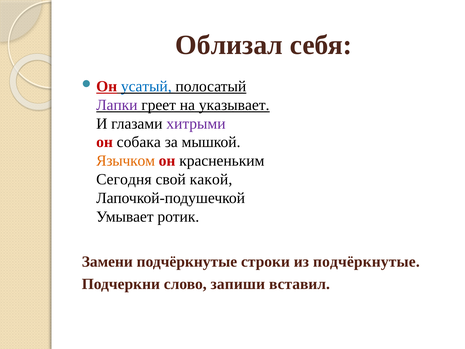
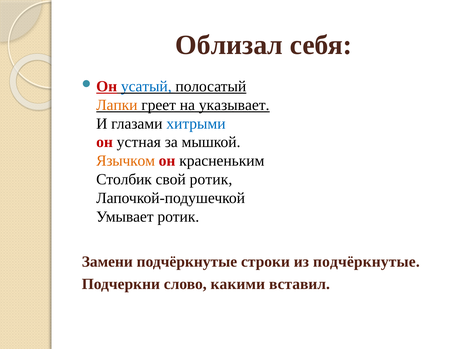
Лапки colour: purple -> orange (117, 105)
хитрыми colour: purple -> blue (196, 124)
собака: собака -> устная (139, 142)
Сегодня: Сегодня -> Столбик (124, 179)
свой какой: какой -> ротик (211, 179)
запиши: запиши -> какими (238, 284)
